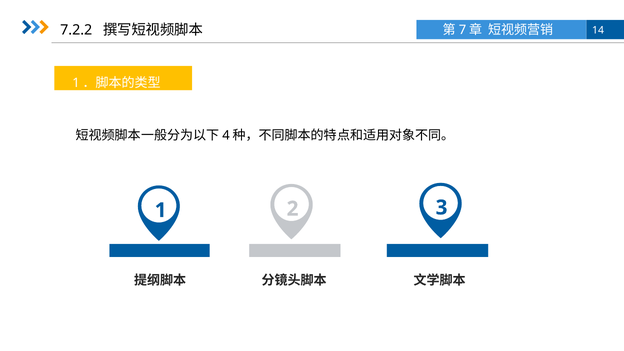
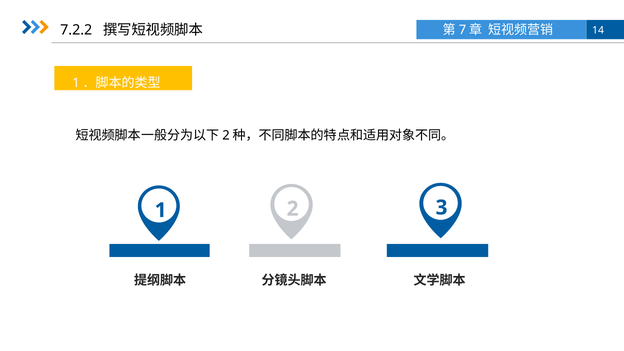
4: 4 -> 2 (226, 136)
